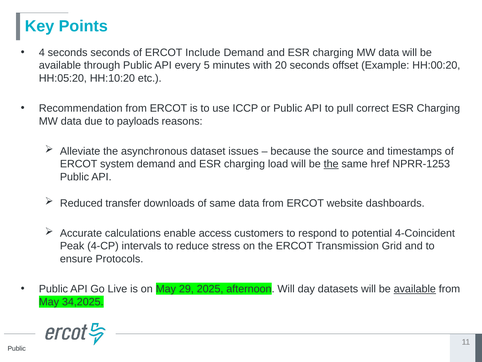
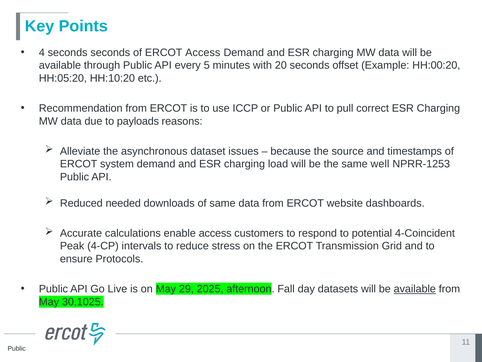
ERCOT Include: Include -> Access (203, 52)
the underline: present -> none (331, 164)
href: href -> well (380, 164)
transfer: transfer -> needed (123, 203)
afternoon Will: Will -> Fall (286, 289)
34,2025: 34,2025 -> 30,1025 (83, 301)
